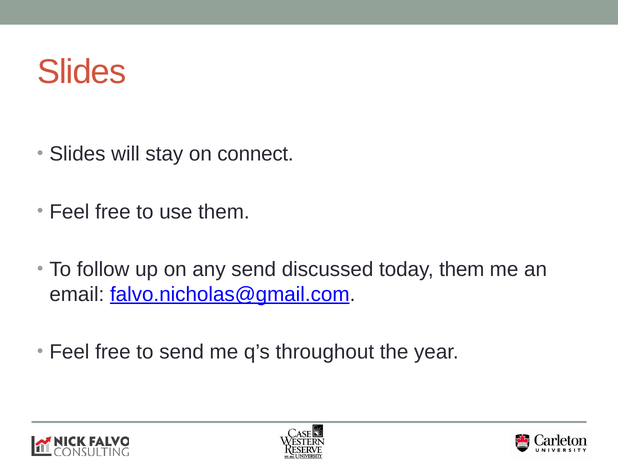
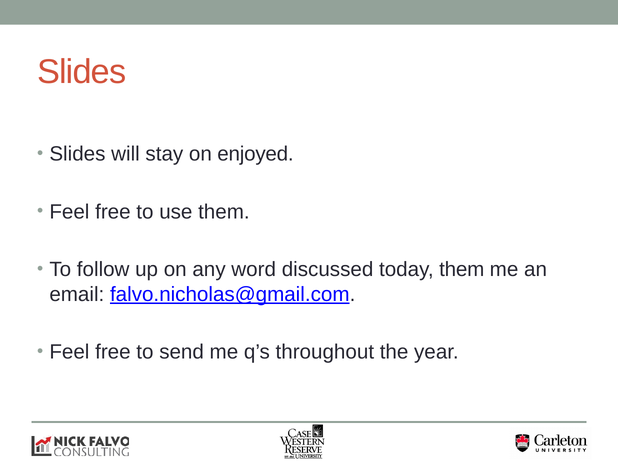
connect: connect -> enjoyed (255, 154)
any send: send -> word (254, 269)
